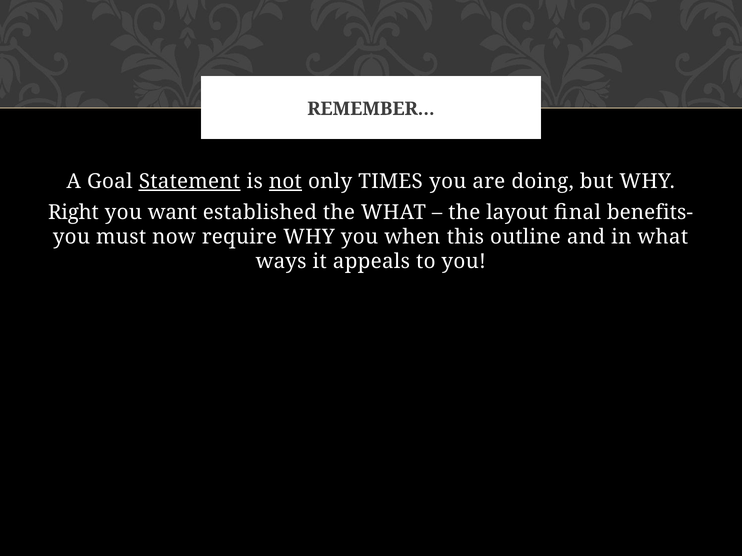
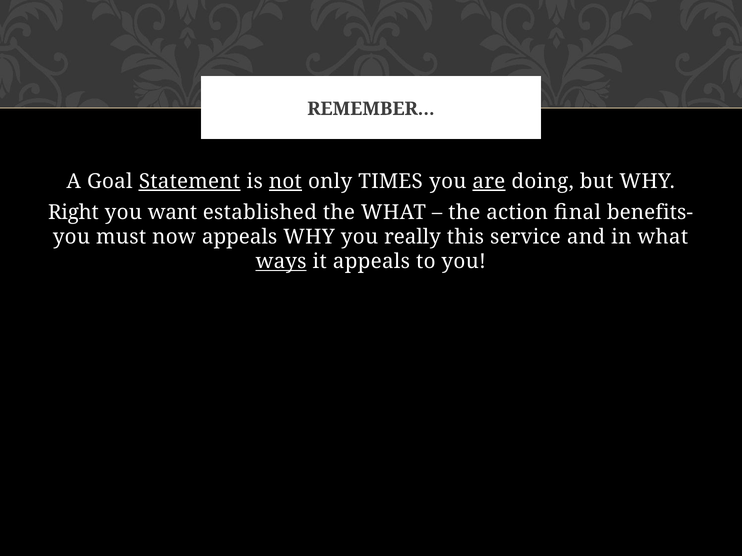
are underline: none -> present (489, 181)
layout: layout -> action (517, 212)
now require: require -> appeals (240, 237)
when: when -> really (413, 237)
outline: outline -> service (525, 237)
ways underline: none -> present (281, 262)
